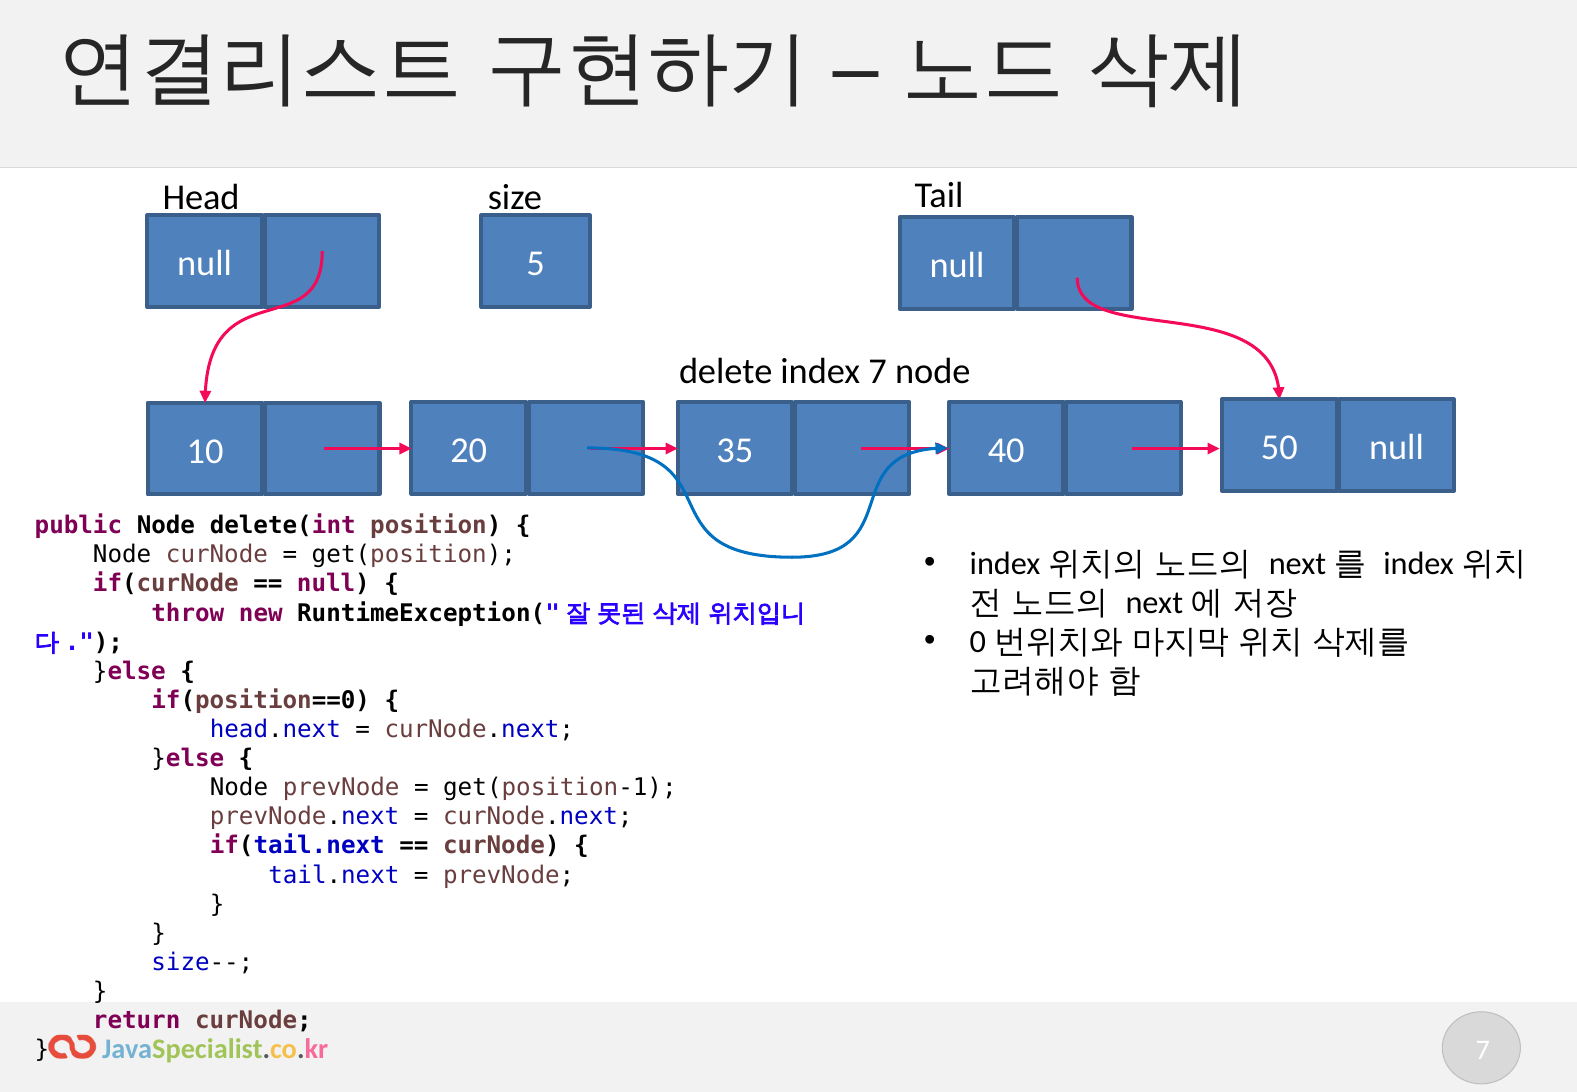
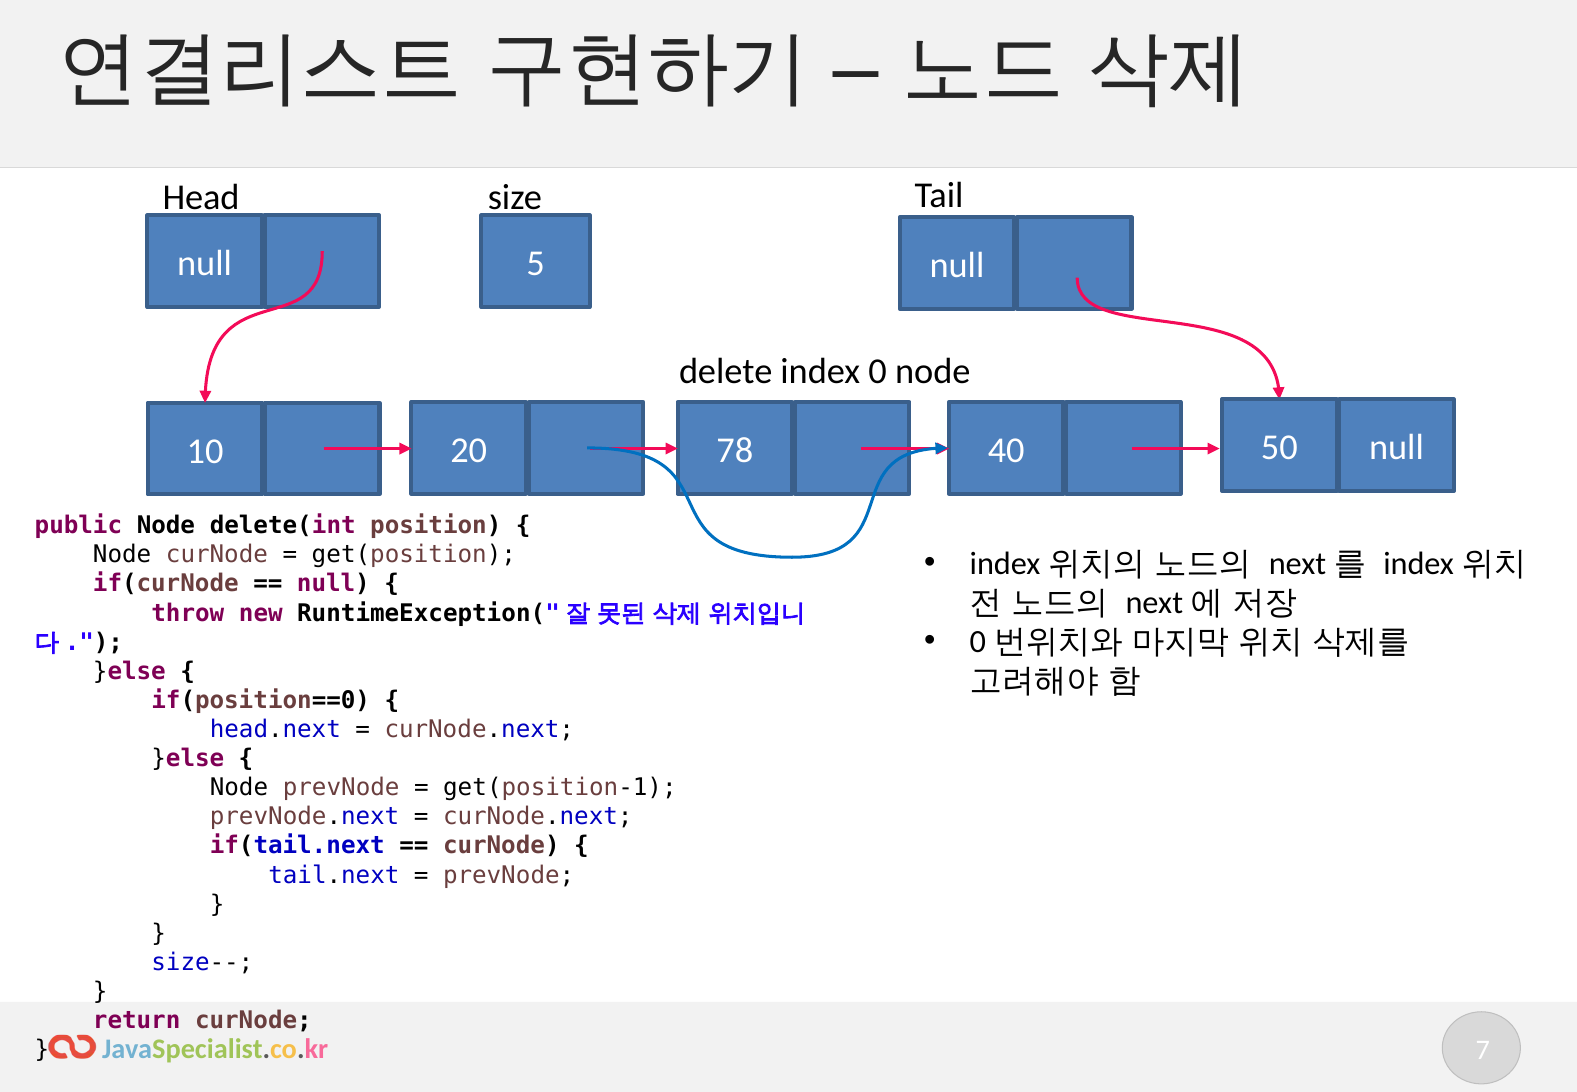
index 7: 7 -> 0 (878, 371)
35: 35 -> 78 (735, 450)
